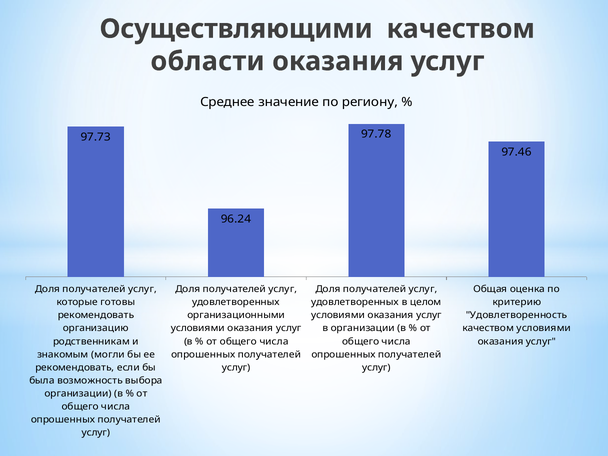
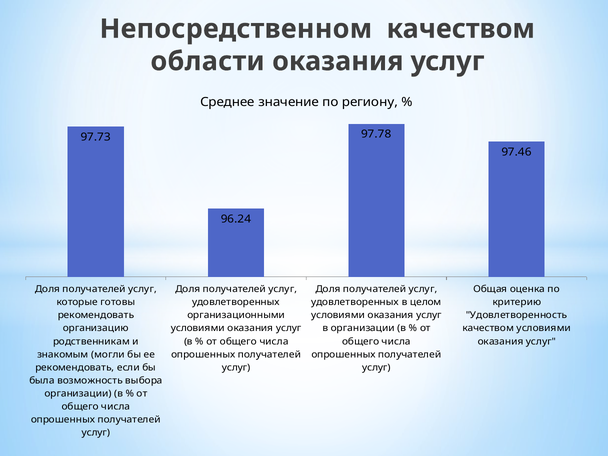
Осуществляющими: Осуществляющими -> Непосредственном (236, 29)
